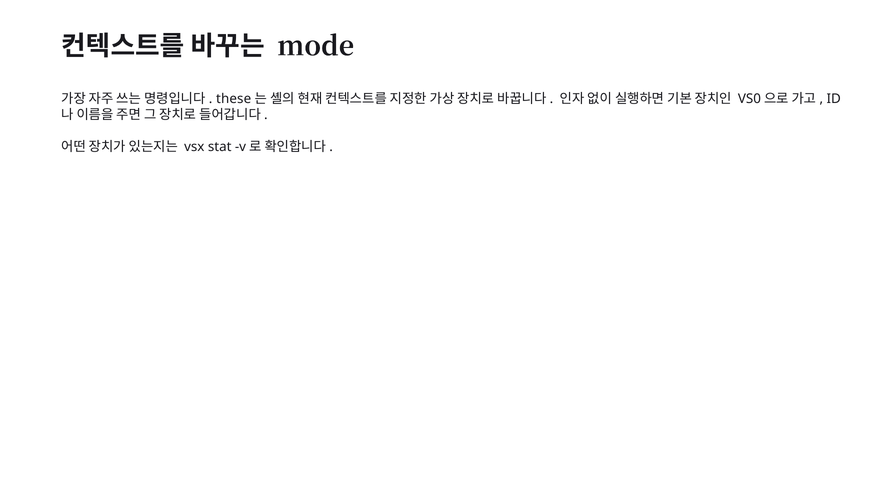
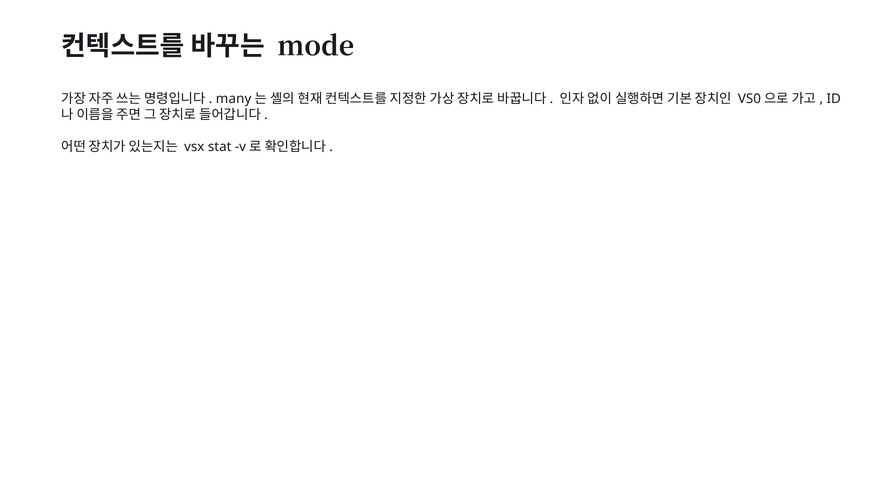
these: these -> many (234, 99)
